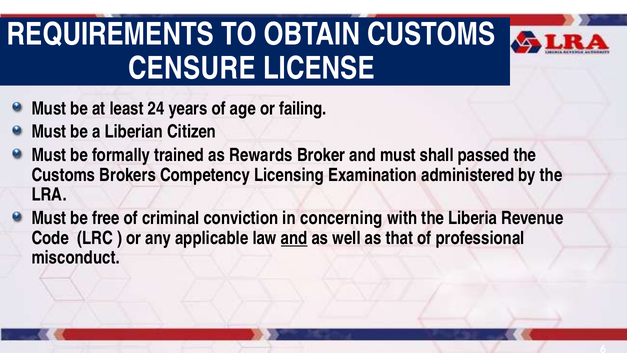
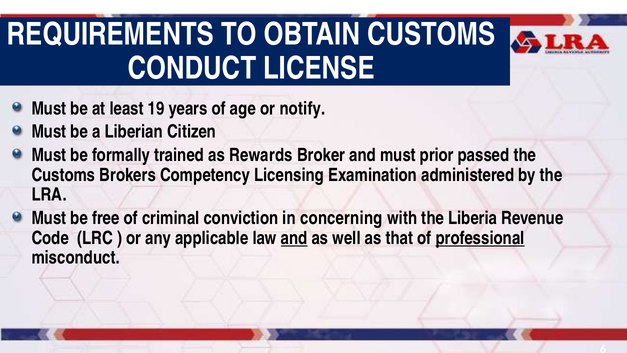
CENSURE: CENSURE -> CONDUCT (192, 68)
24: 24 -> 19 (156, 108)
failing: failing -> notify (303, 108)
shall: shall -> prior (437, 155)
professional underline: none -> present (480, 238)
